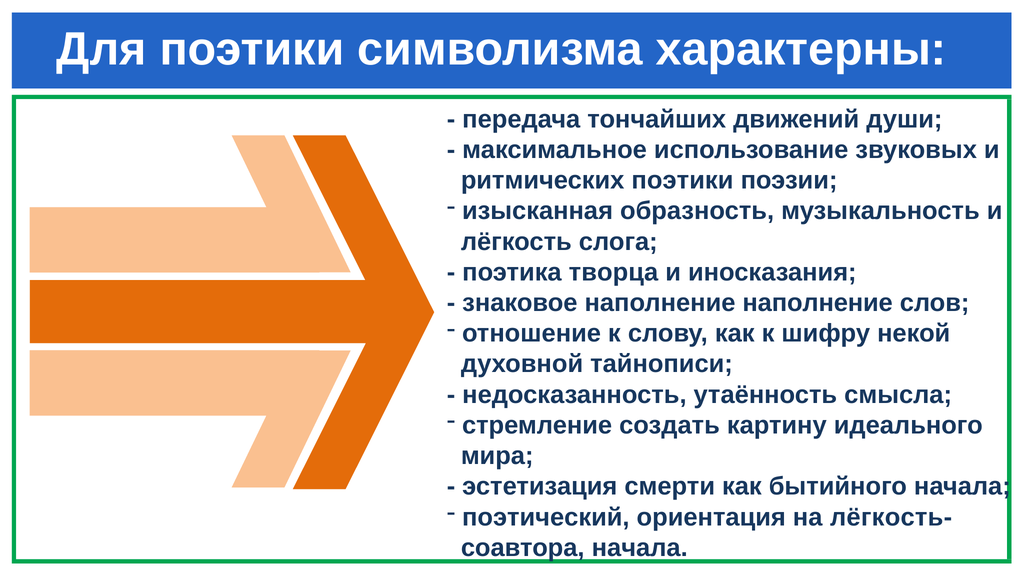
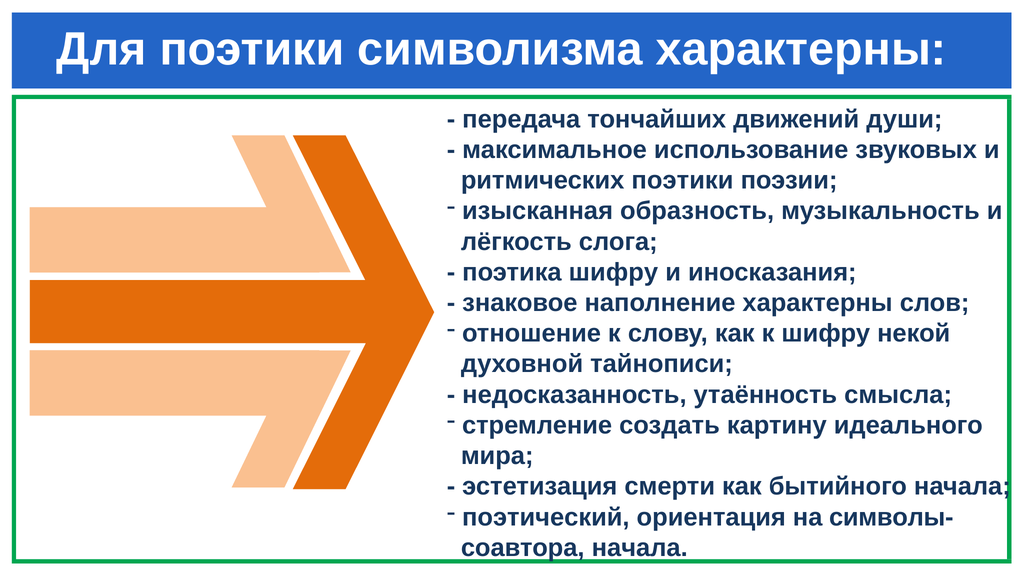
поэтика творца: творца -> шифру (613, 272)
наполнение наполнение: наполнение -> характерны (818, 303)
лёгкость-: лёгкость- -> символы- (891, 517)
